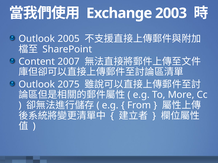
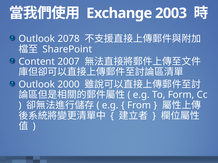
2005: 2005 -> 2078 (69, 39)
2075: 2075 -> 2000 (69, 85)
More: More -> Form (181, 95)
